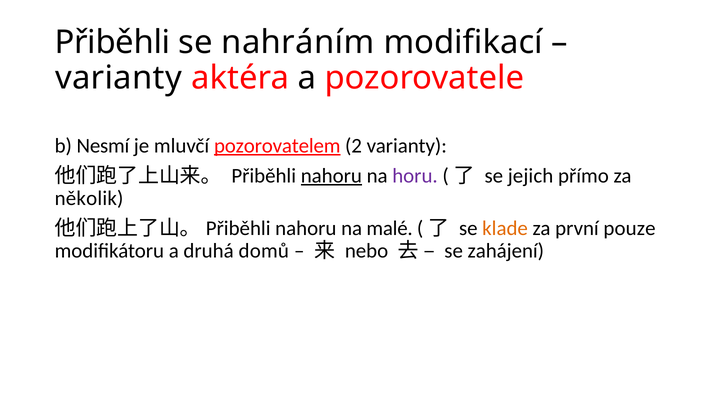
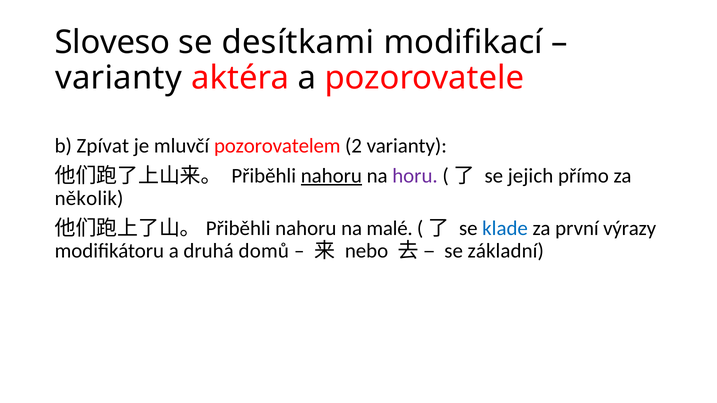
Přiběhli: Přiběhli -> Sloveso (112, 42)
nahráním: nahráním -> desítkami (298, 42)
Nesmí: Nesmí -> Zpívat (103, 146)
pozorovatelem underline: present -> none (277, 146)
klade colour: orange -> blue (505, 228)
pouze: pouze -> výrazy (630, 228)
zahájení: zahájení -> základní (506, 251)
